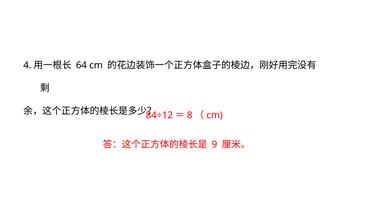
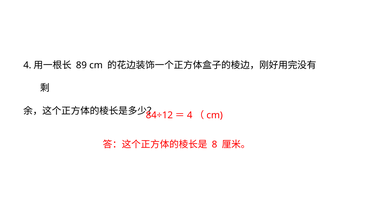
64: 64 -> 89 (81, 65)
8: 8 -> 4 (190, 115)
9: 9 -> 8 (214, 144)
